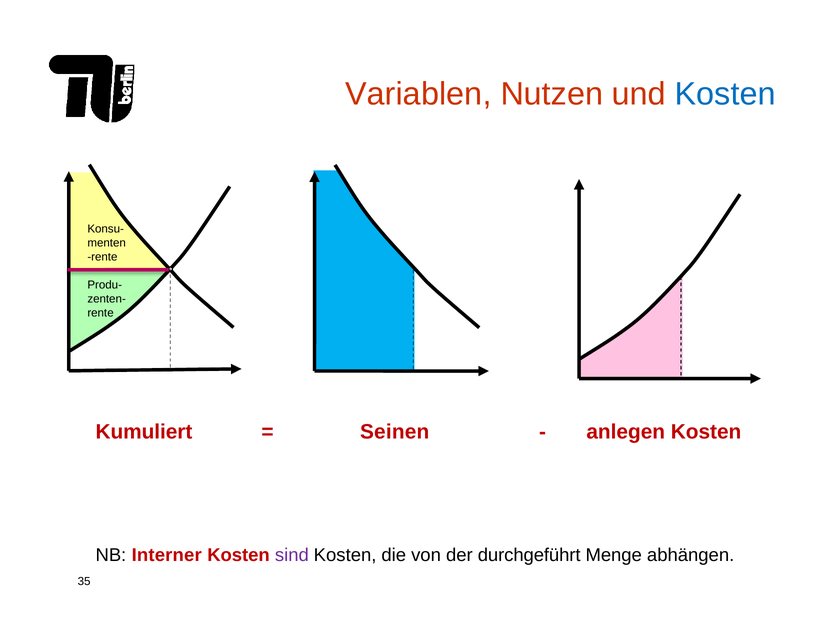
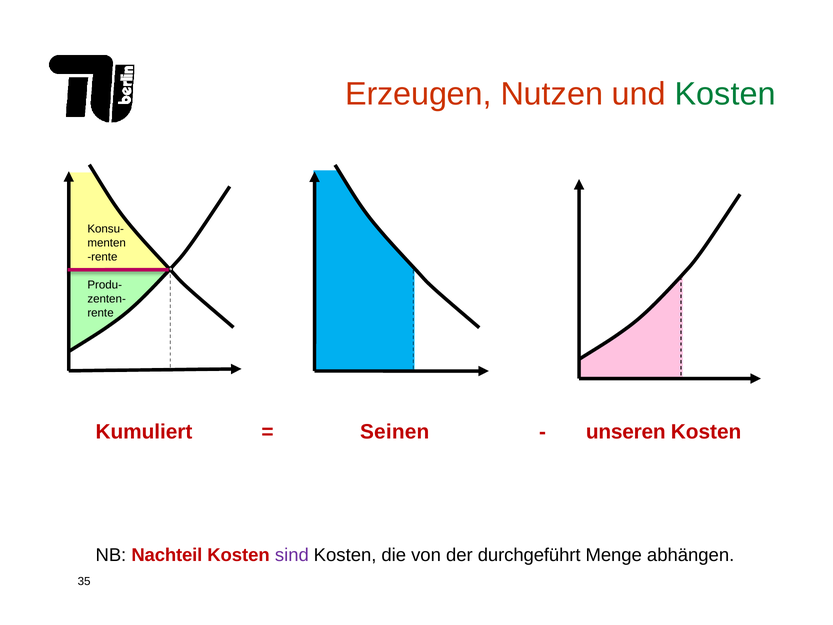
Variablen: Variablen -> Erzeugen (418, 94)
Kosten colour: blue -> green (725, 94)
anlegen: anlegen -> unseren (626, 432)
Interner: Interner -> Nachteil (167, 555)
